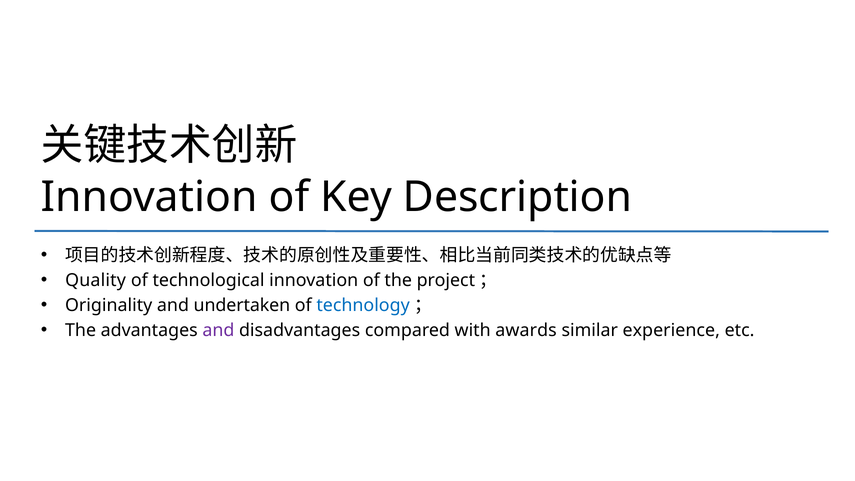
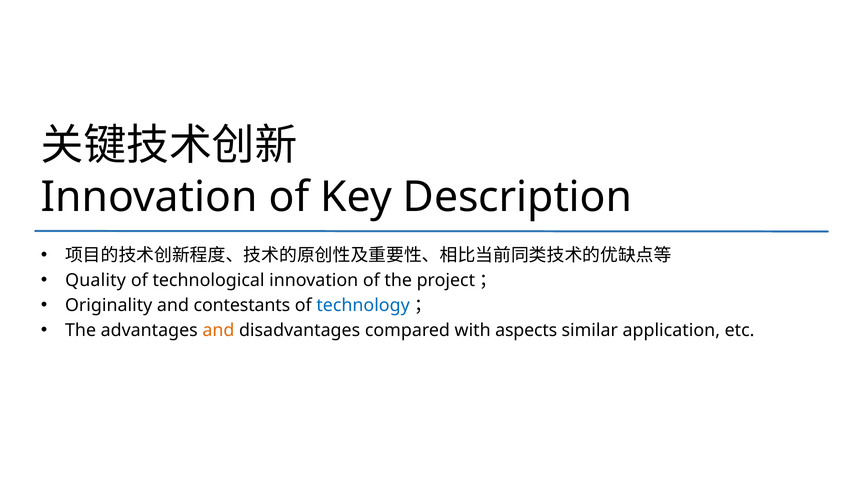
undertaken: undertaken -> contestants (242, 305)
and colour: purple -> orange (218, 330)
awards: awards -> aspects (526, 330)
experience: experience -> application (671, 330)
